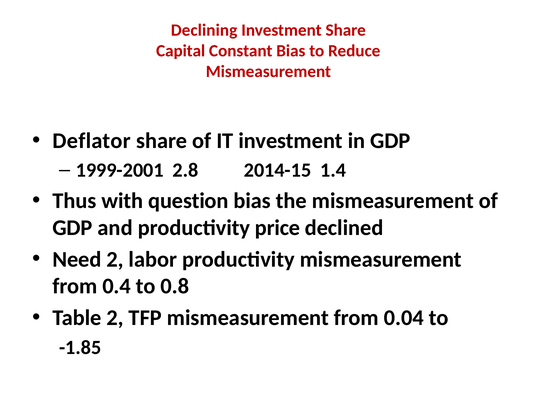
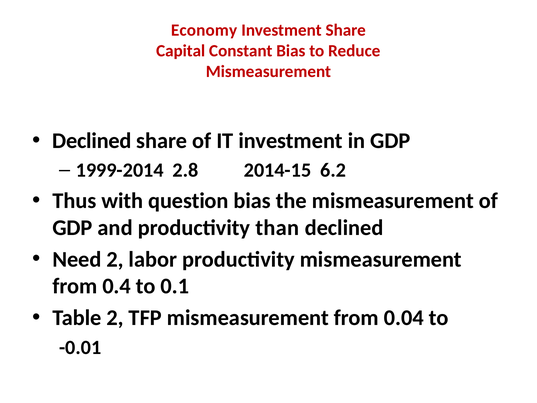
Declining: Declining -> Economy (204, 30)
Deflator: Deflator -> Declined (92, 141)
1999-2001: 1999-2001 -> 1999-2014 (120, 170)
1.4: 1.4 -> 6.2 (333, 170)
price: price -> than (277, 228)
0.8: 0.8 -> 0.1 (175, 286)
-1.85: -1.85 -> -0.01 (80, 347)
